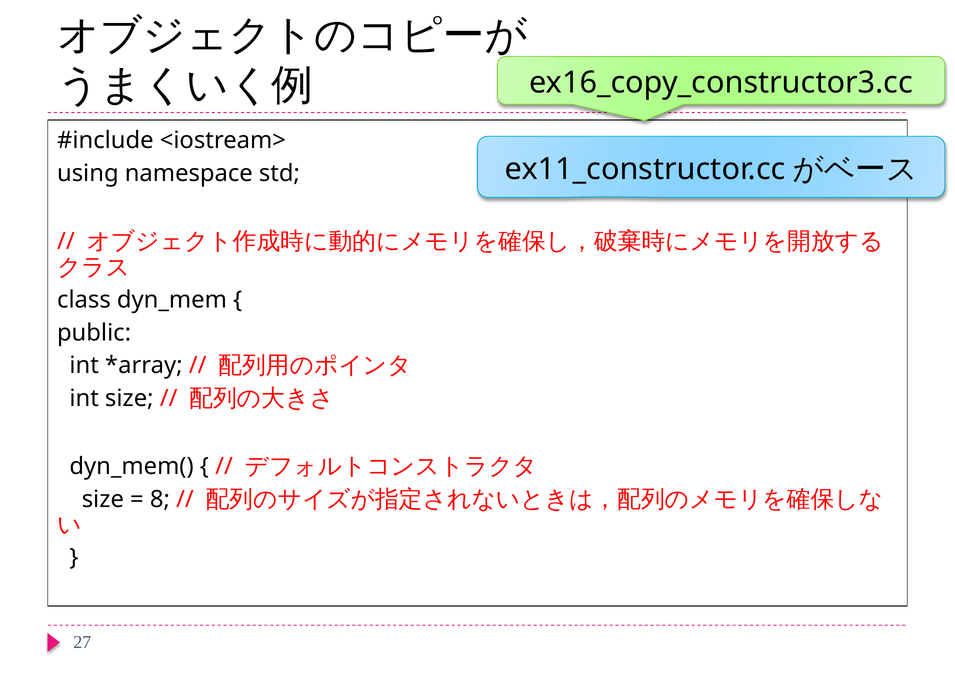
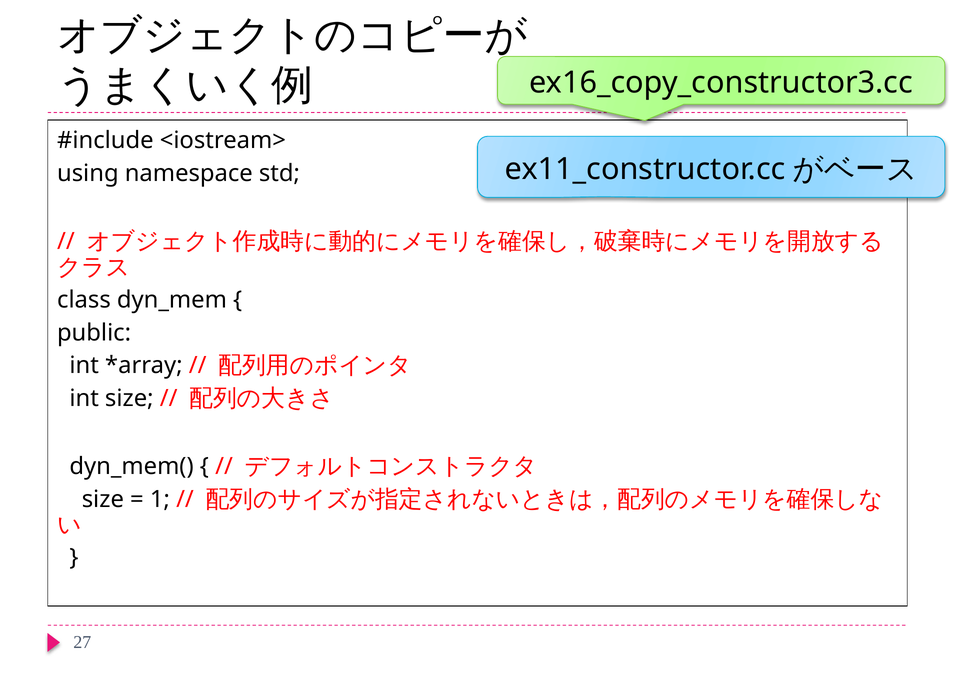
8: 8 -> 1 (160, 499)
